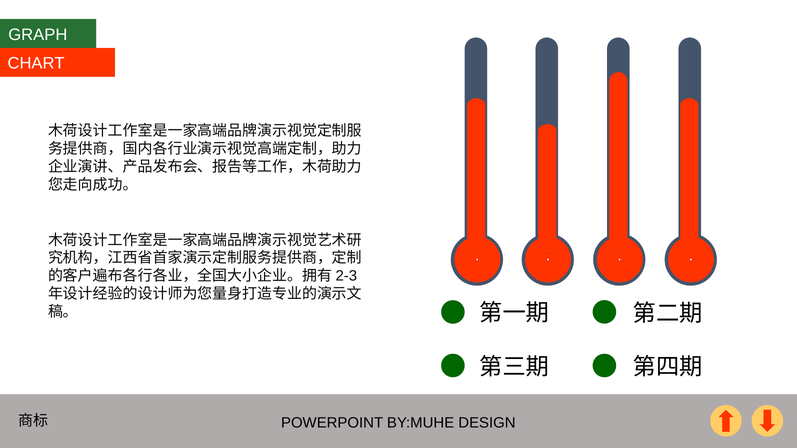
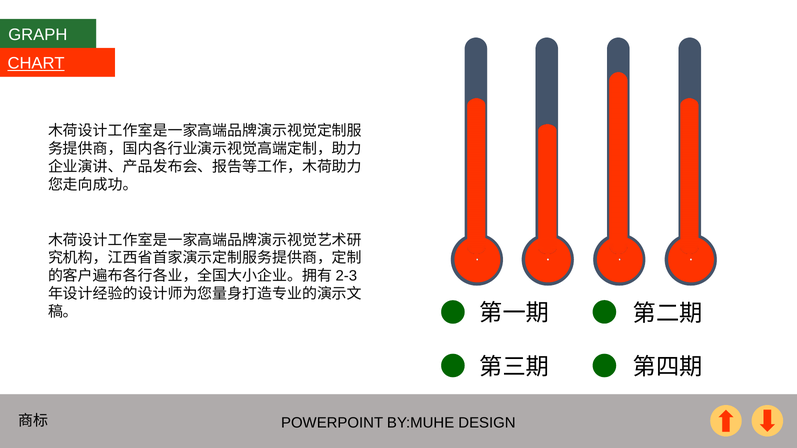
CHART underline: none -> present (36, 63)
